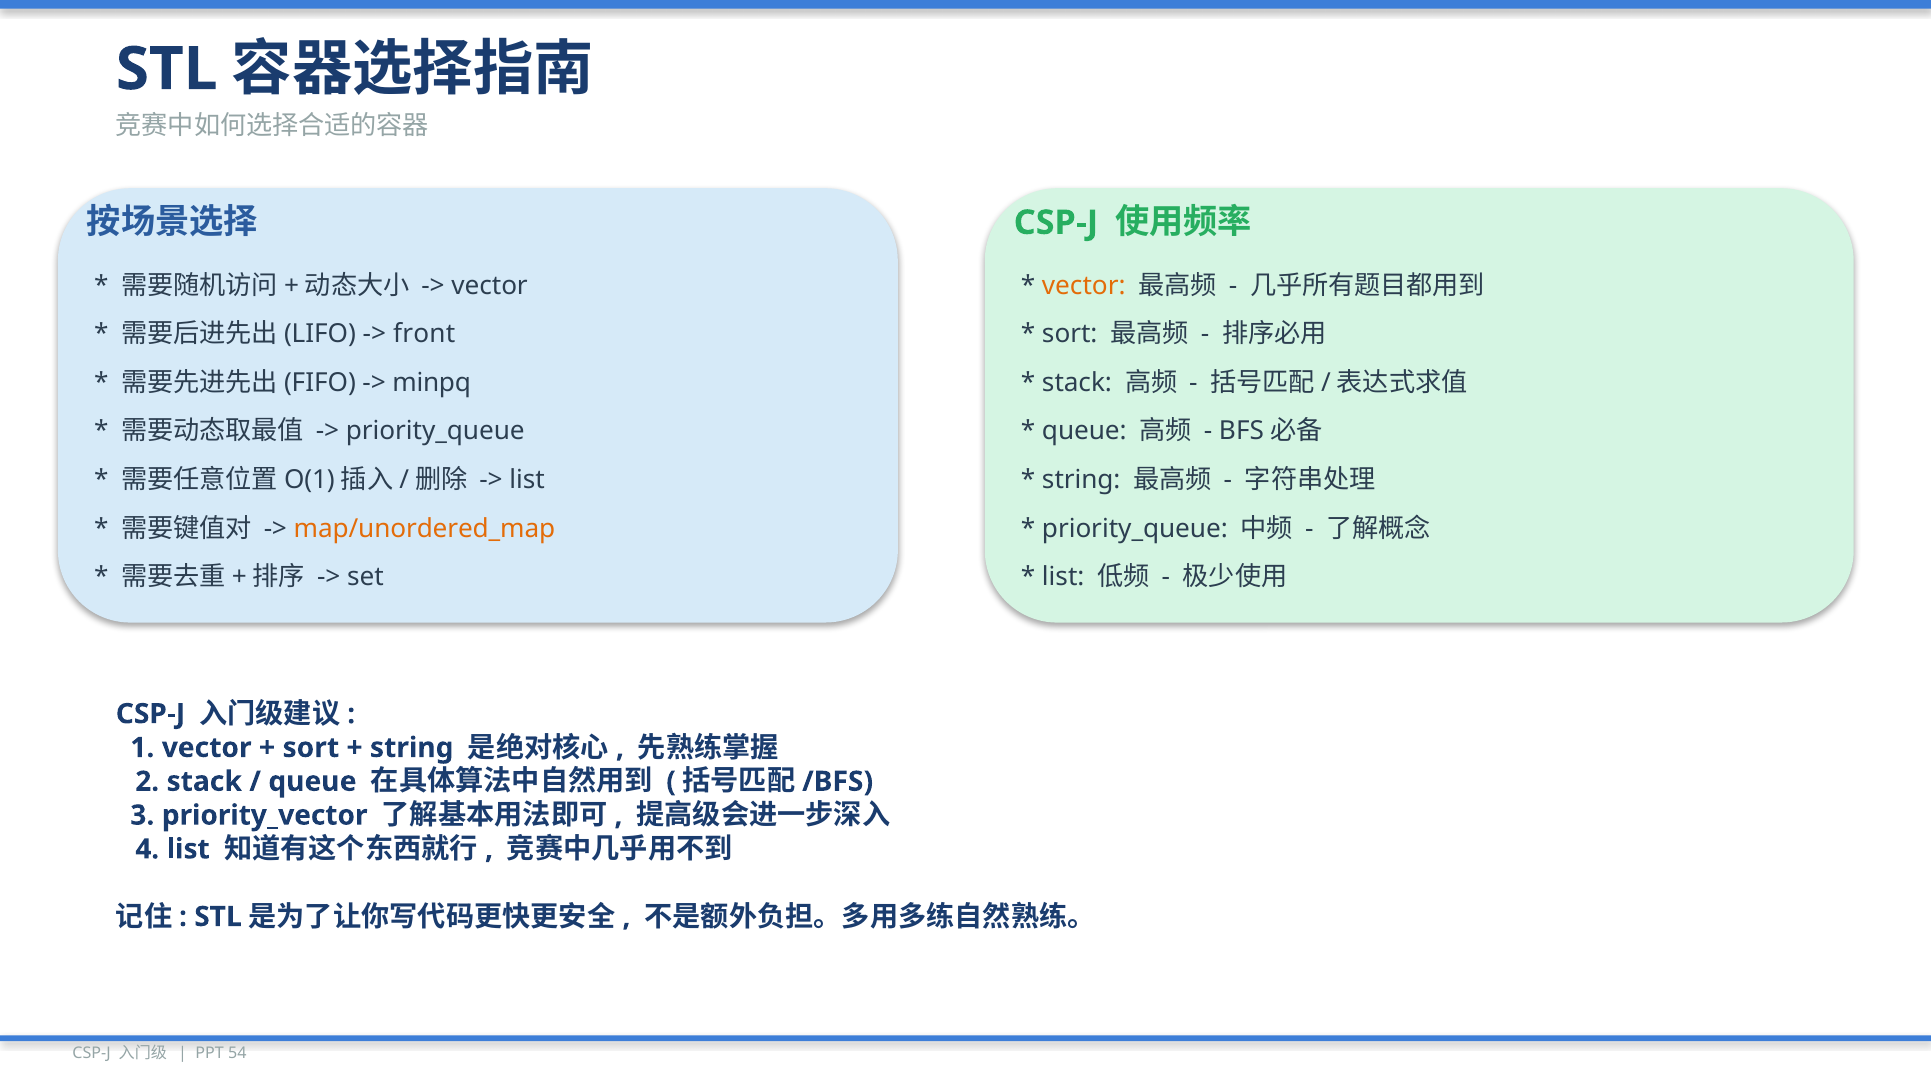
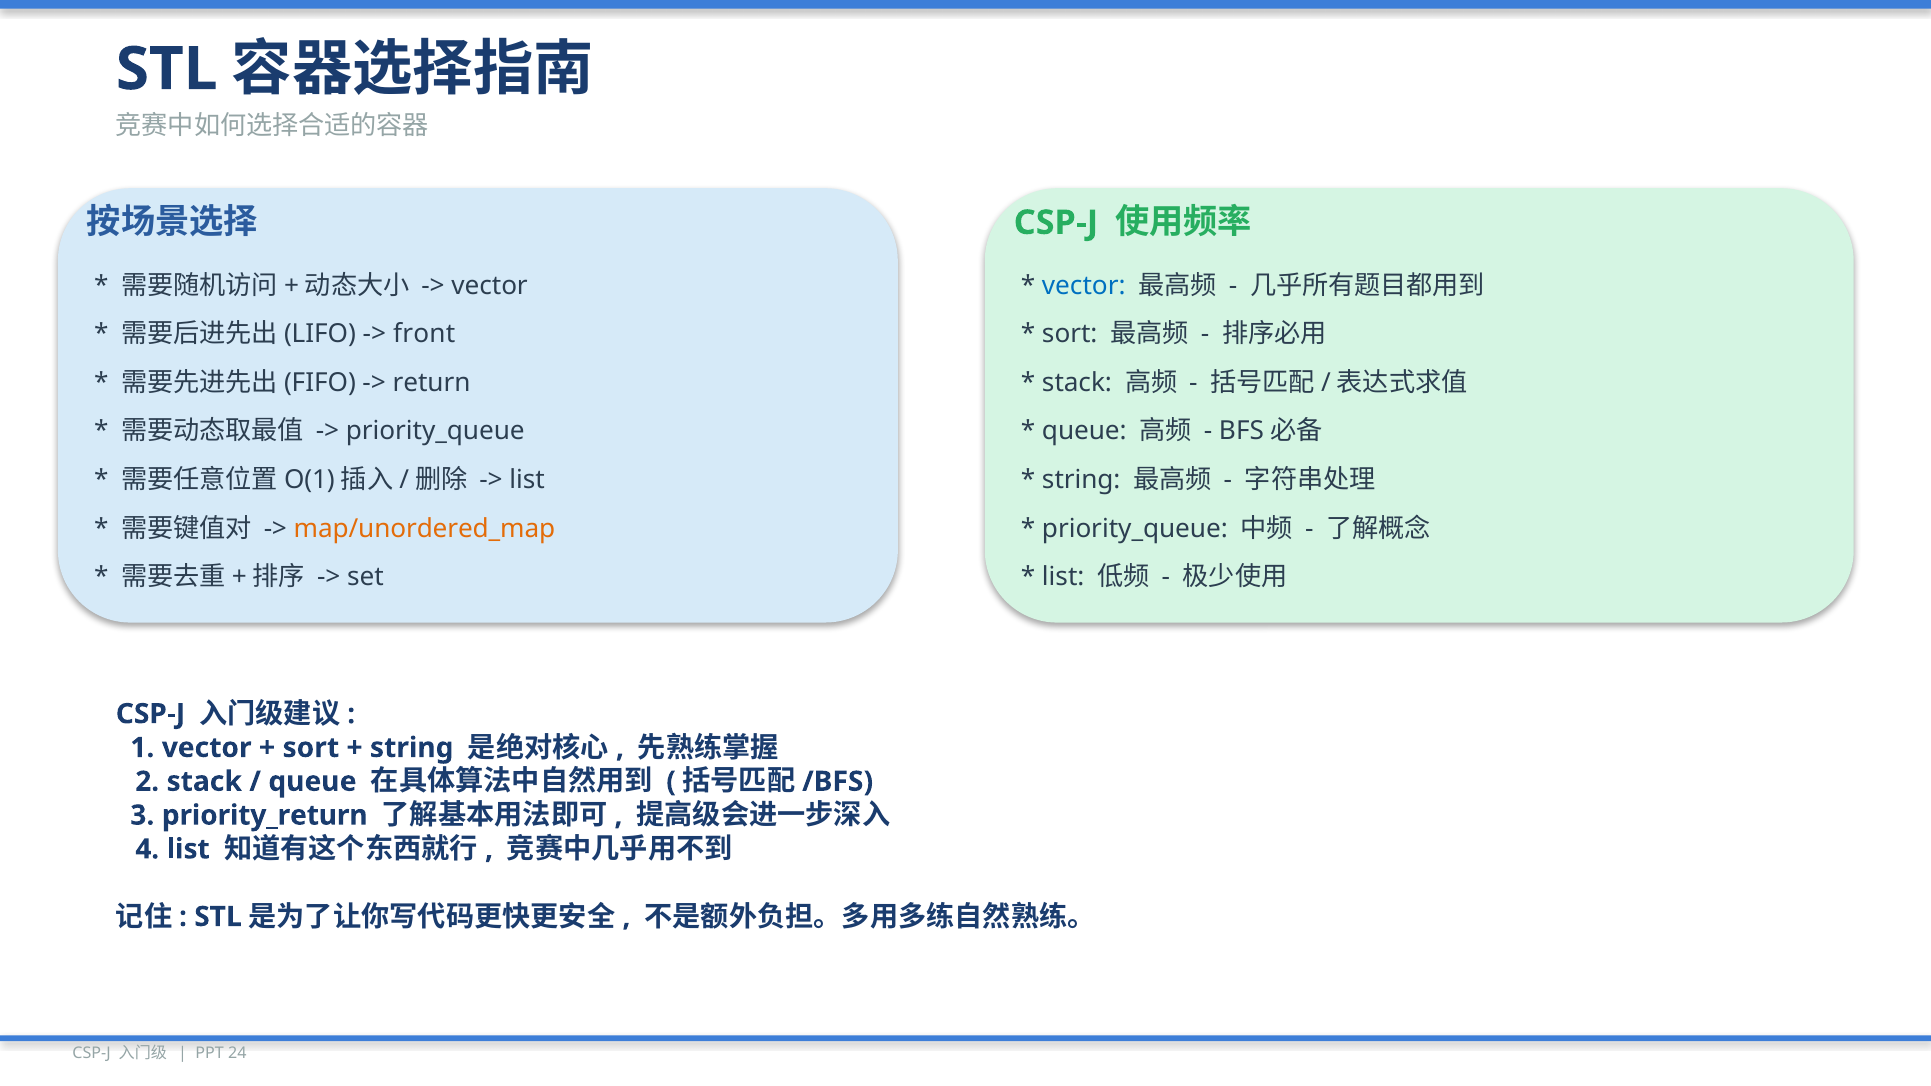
vector colour: orange -> blue (1084, 285)
minpq: minpq -> return (432, 383)
priority_vector: priority_vector -> priority_return (265, 815)
54: 54 -> 24 (237, 1053)
